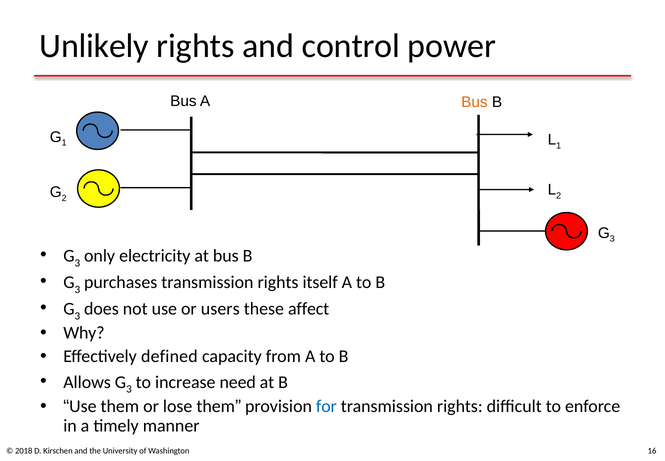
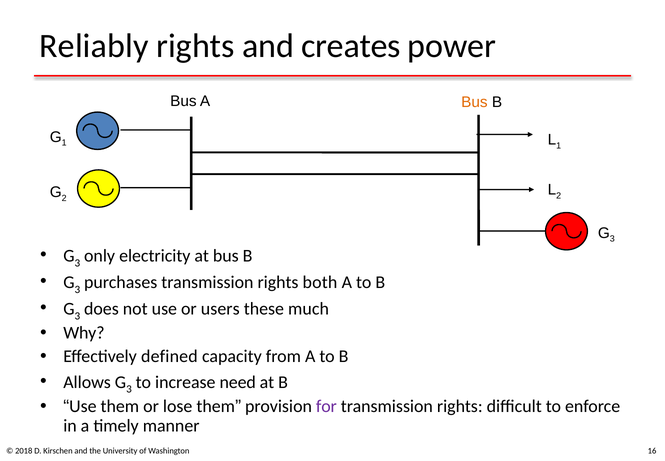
Unlikely: Unlikely -> Reliably (94, 46)
control: control -> creates (351, 46)
itself: itself -> both (320, 282)
affect: affect -> much (309, 308)
for colour: blue -> purple (326, 406)
